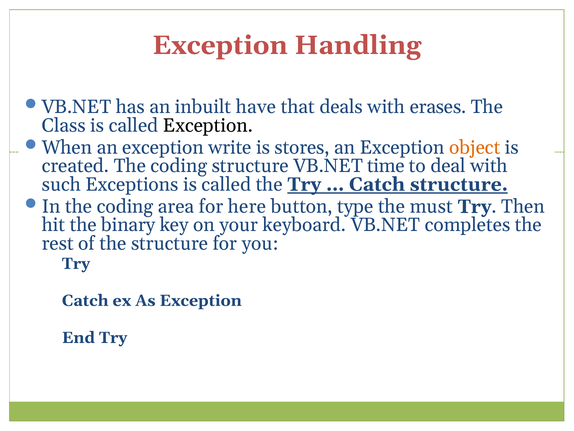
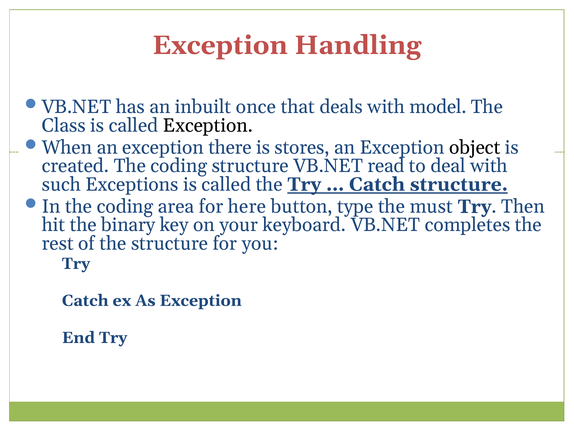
have: have -> once (256, 107)
erases: erases -> model (438, 107)
write: write -> there (230, 147)
object colour: orange -> black (475, 147)
time: time -> read (386, 166)
